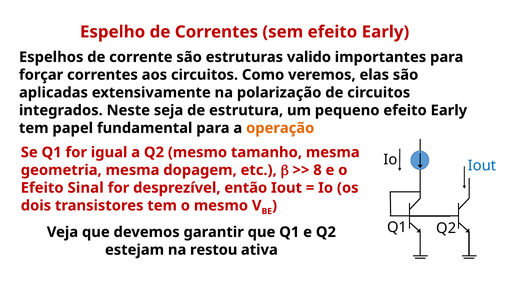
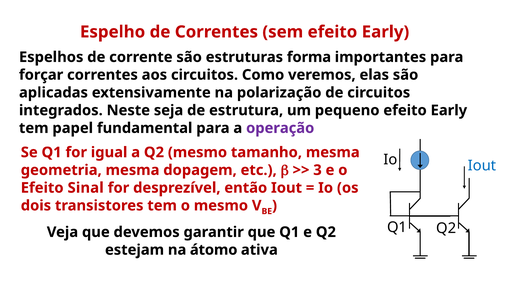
valido: valido -> forma (309, 57)
operação colour: orange -> purple (280, 128)
8: 8 -> 3 (318, 170)
restou: restou -> átomo (214, 250)
